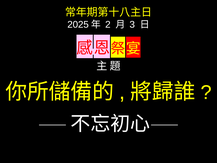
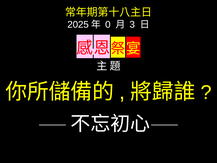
2: 2 -> 0 (108, 25)
